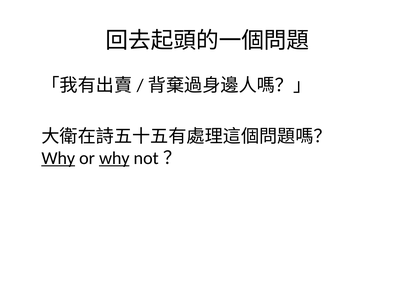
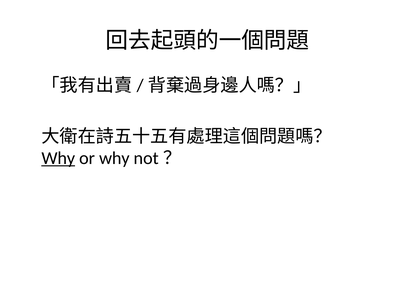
why underline: present -> none (114, 158)
